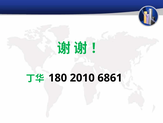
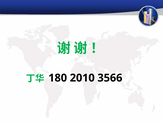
6861: 6861 -> 3566 (110, 77)
